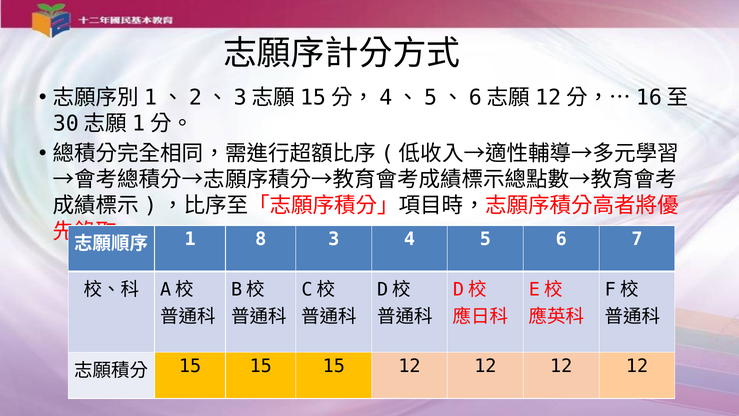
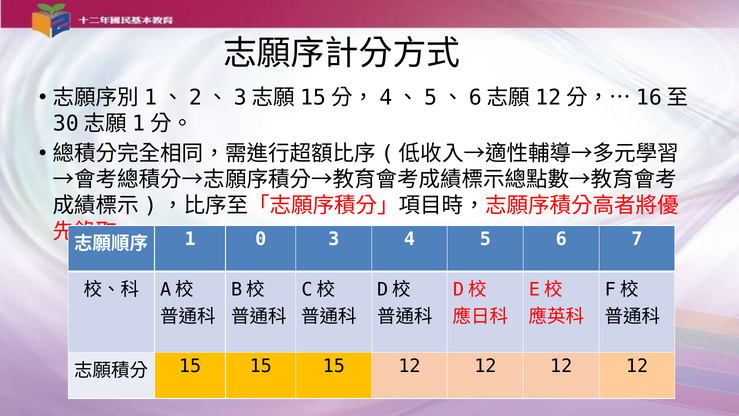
8: 8 -> 0 (261, 239)
